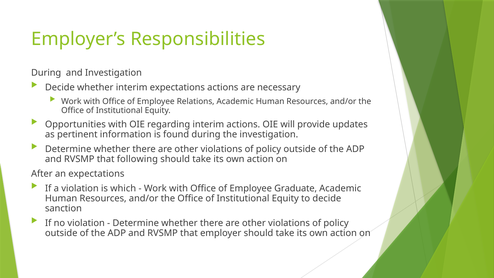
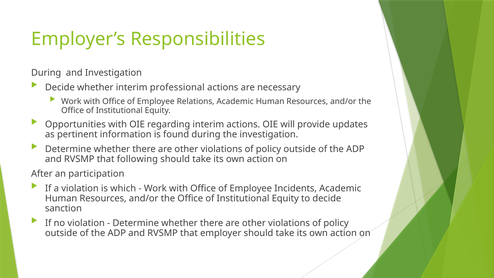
interim expectations: expectations -> professional (177, 87)
an expectations: expectations -> participation (96, 174)
Graduate: Graduate -> Incidents (296, 188)
